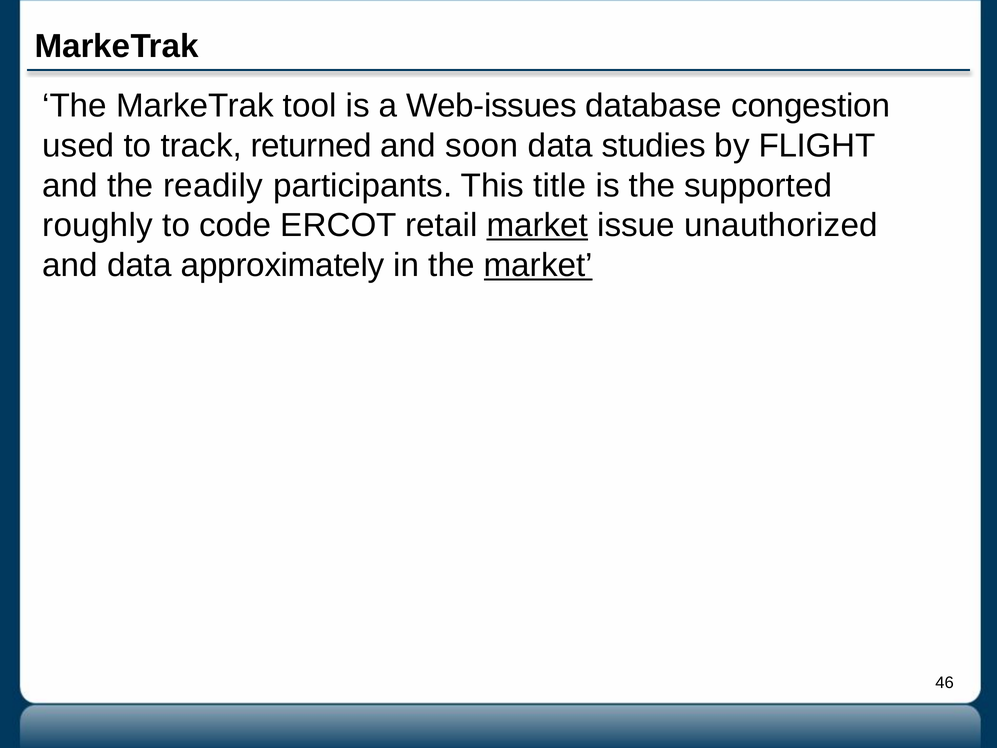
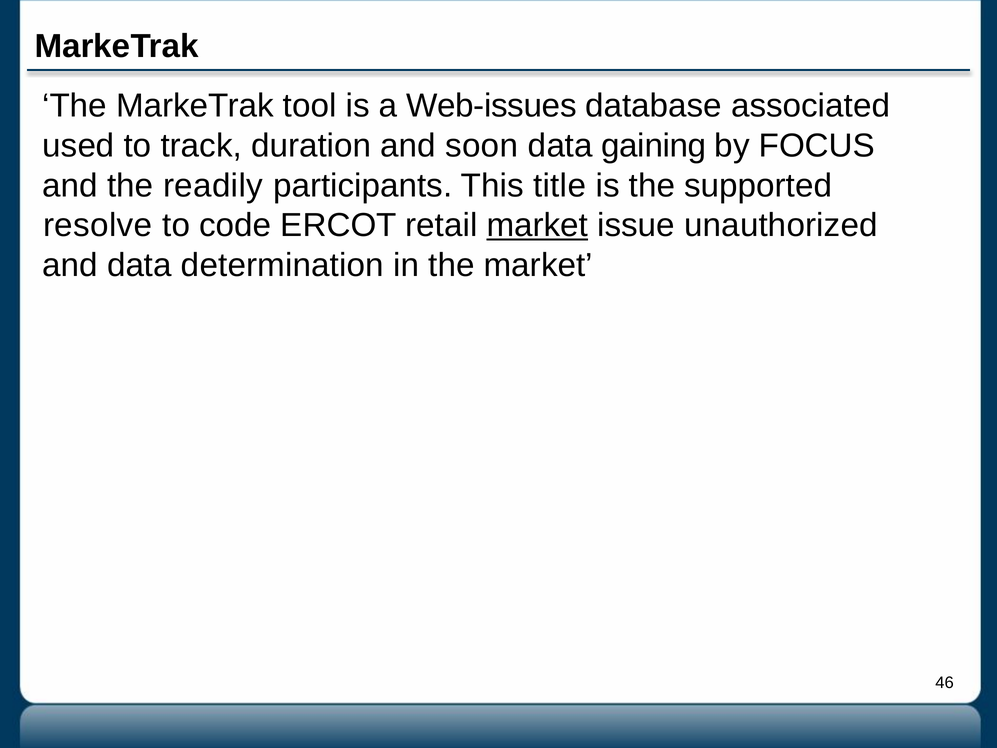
congestion: congestion -> associated (811, 106)
returned: returned -> duration (311, 146)
studies: studies -> gaining (654, 146)
FLIGHT: FLIGHT -> FOCUS (817, 146)
roughly: roughly -> resolve (98, 225)
approximately: approximately -> determination (282, 265)
market underline: present -> none (538, 265)
